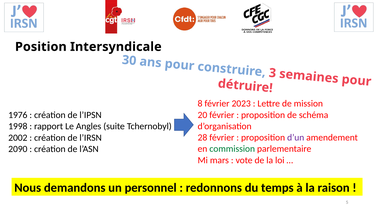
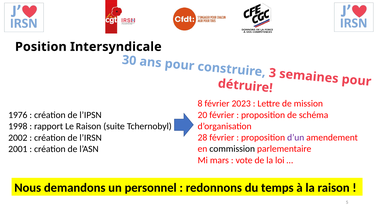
Le Angles: Angles -> Raison (89, 126)
commission colour: green -> black (232, 149)
2090: 2090 -> 2001 (18, 149)
